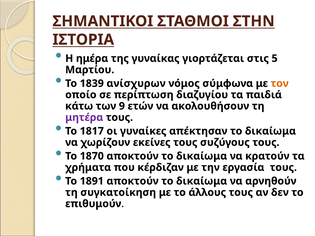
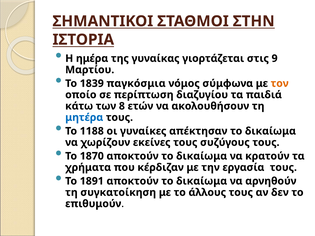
5: 5 -> 9 (275, 58)
ανίσχυρων: ανίσχυρων -> παγκόσμια (136, 84)
9: 9 -> 8 (122, 106)
μητέρα colour: purple -> blue (84, 118)
1817: 1817 -> 1188 (92, 131)
